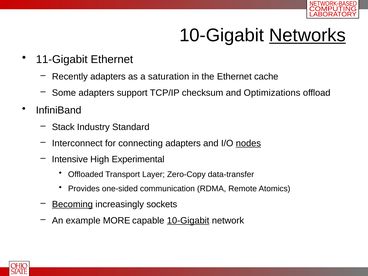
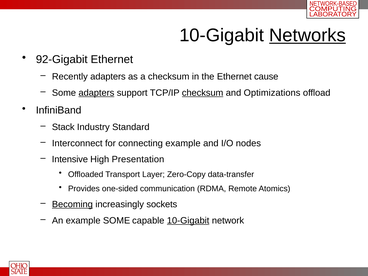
11-Gigabit: 11-Gigabit -> 92-Gigabit (62, 59)
a saturation: saturation -> checksum (169, 77)
cache: cache -> cause (266, 77)
adapters underline: none -> present (96, 93)
checksum underline: none -> present (203, 93)
connecting adapters: adapters -> example (183, 143)
nodes underline: present -> none (248, 143)
Experimental: Experimental -> Presentation (138, 159)
example MORE: MORE -> SOME (117, 221)
